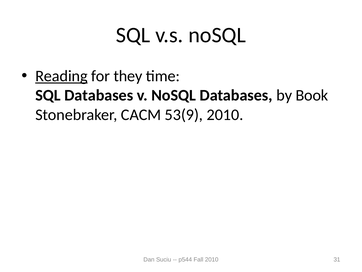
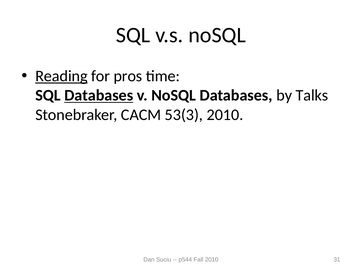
they: they -> pros (128, 76)
Databases underline: none -> present (99, 95)
Book: Book -> Talks (312, 95)
53(9: 53(9 -> 53(3 (184, 115)
